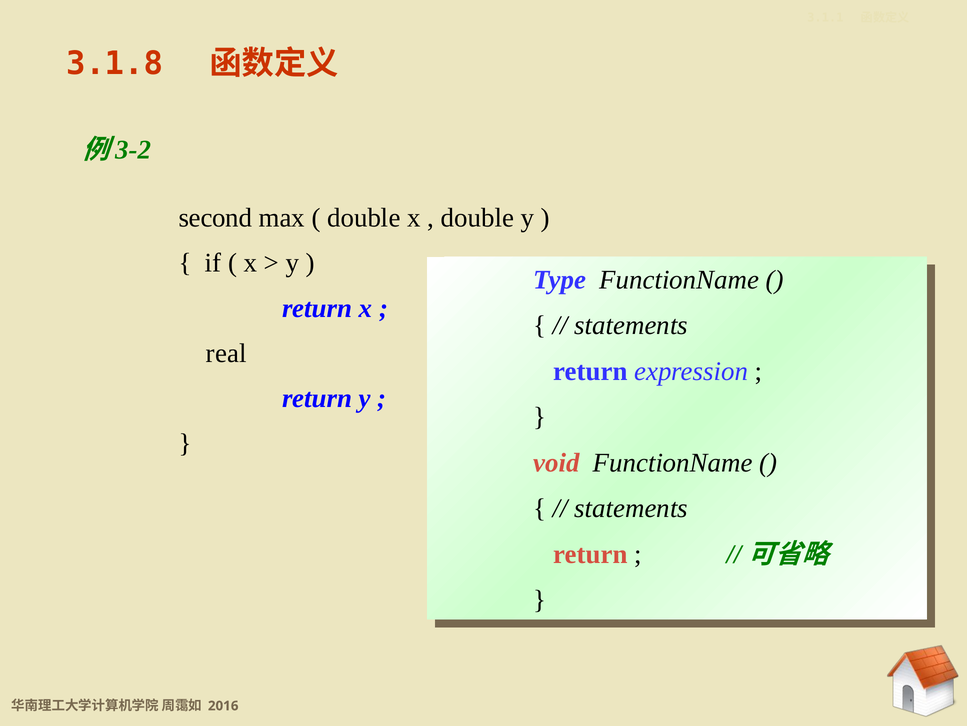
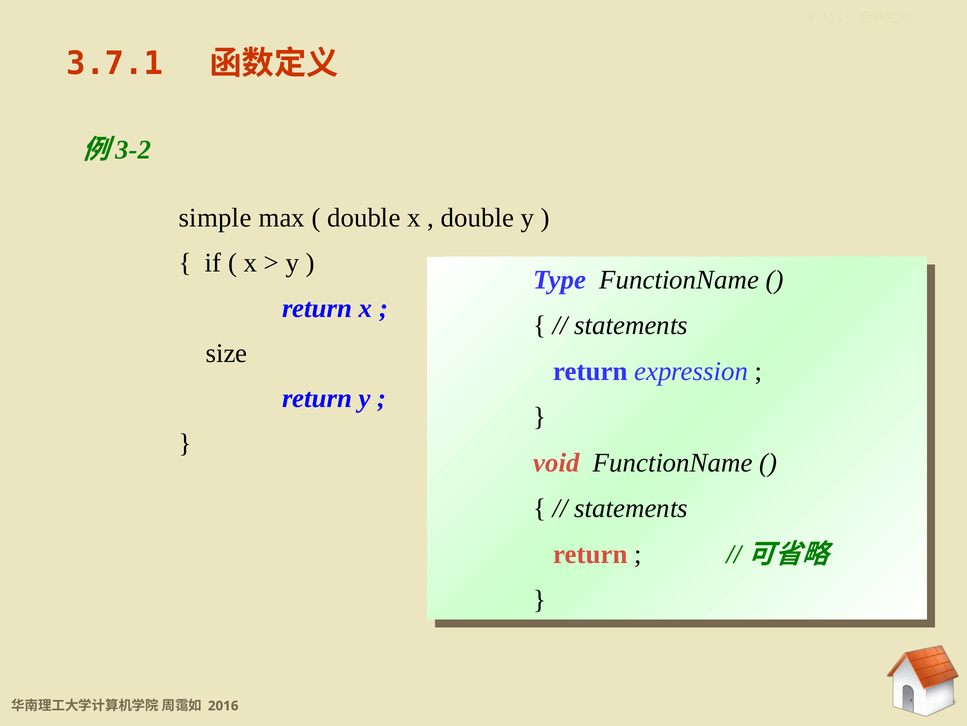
3.1.8: 3.1.8 -> 3.7.1 (115, 63)
second: second -> simple (215, 218)
real: real -> size (226, 353)
